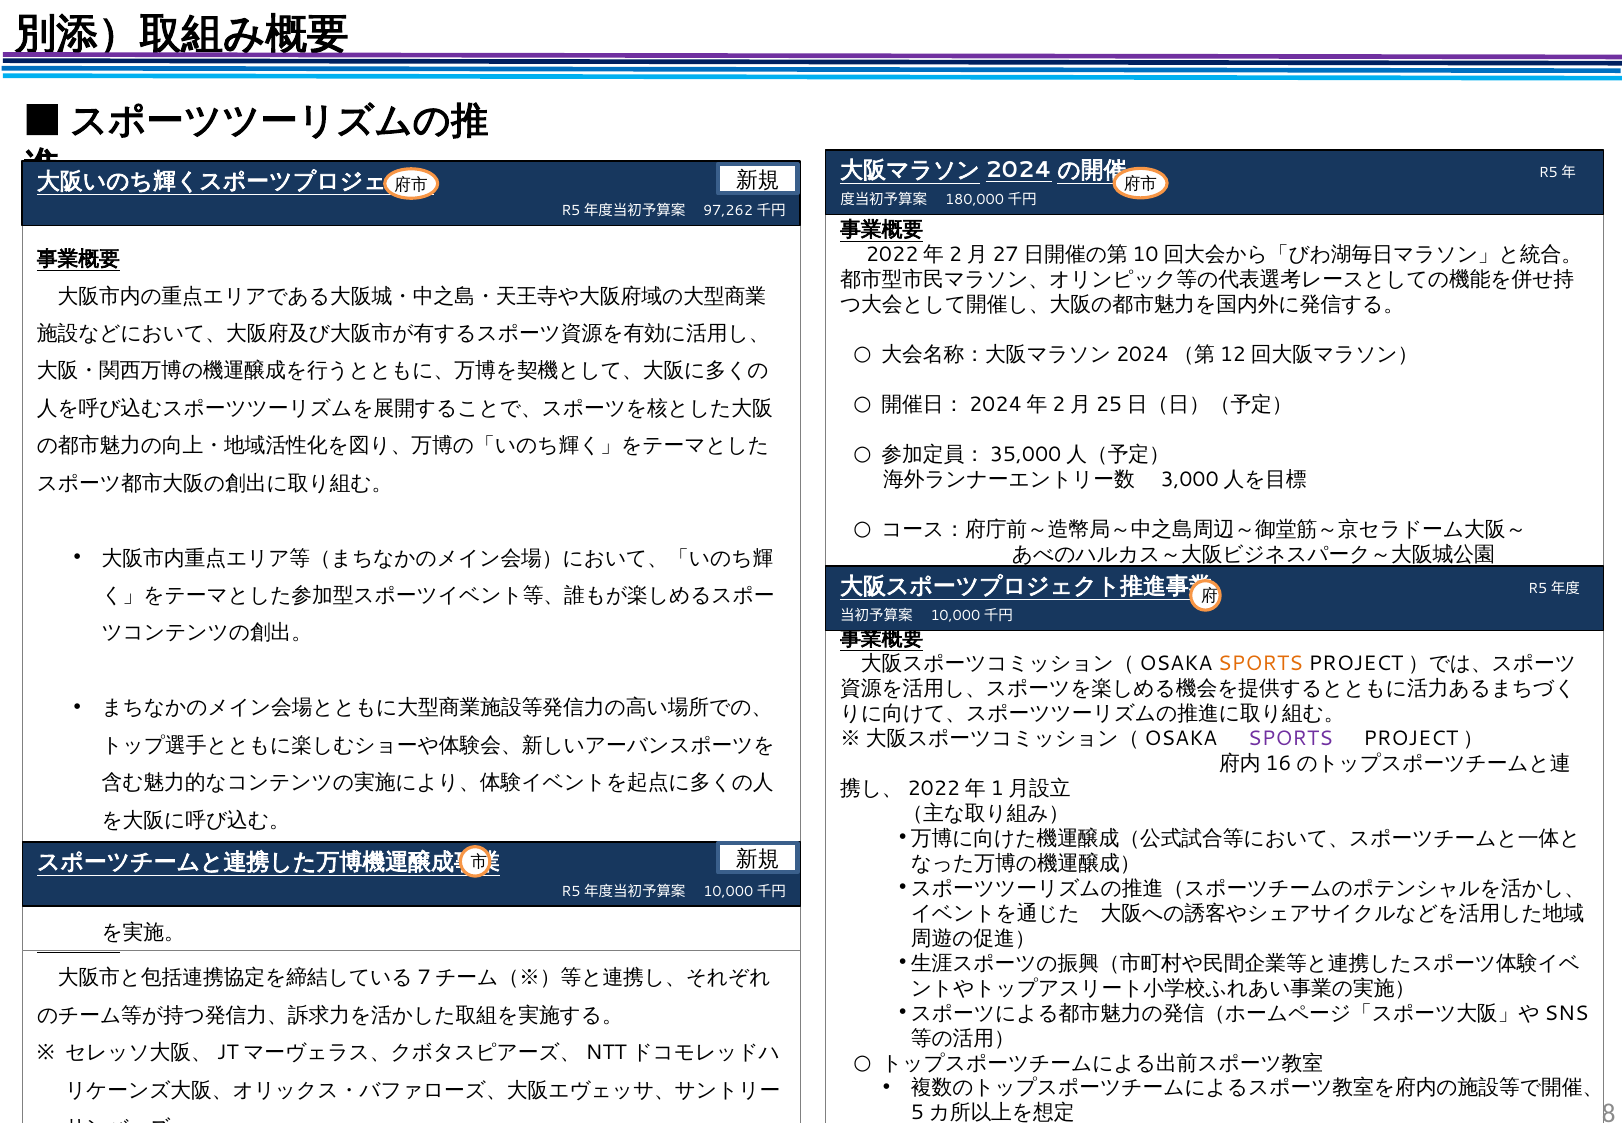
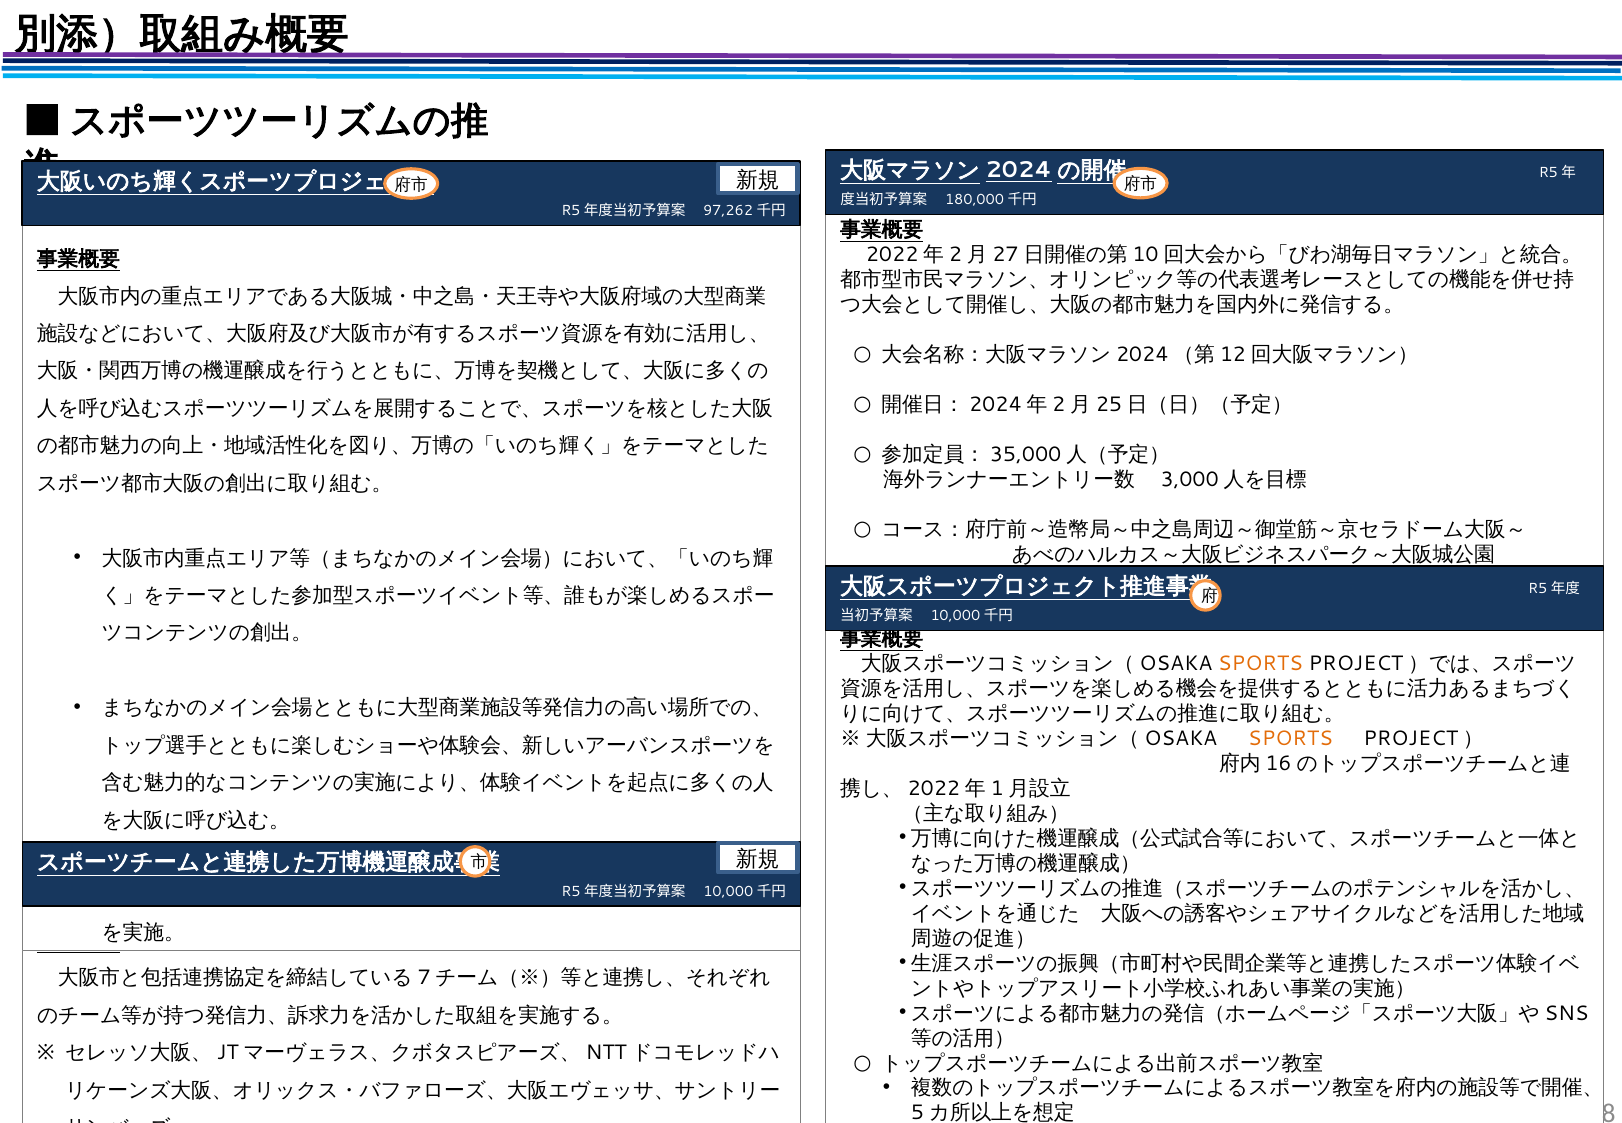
SPORTS colour: purple -> orange (1291, 738)
